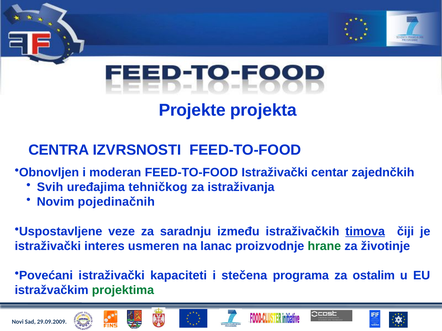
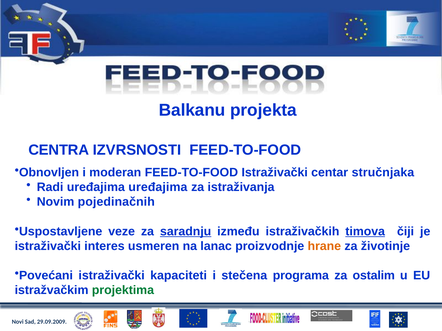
Projekte: Projekte -> Balkanu (192, 110)
zajednčkih: zajednčkih -> stručnjaka (383, 173)
Svih: Svih -> Radi (50, 187)
uređajima tehničkog: tehničkog -> uređajima (158, 187)
saradnju underline: none -> present (186, 232)
hrane colour: green -> orange (324, 246)
